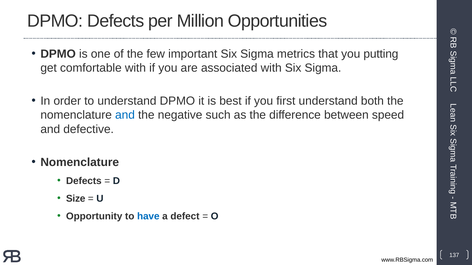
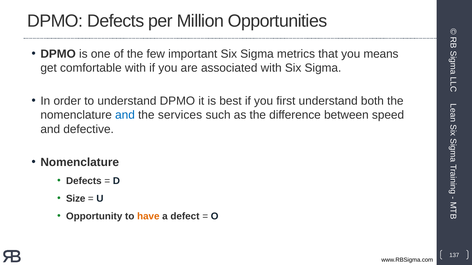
putting: putting -> means (381, 54)
negative: negative -> services (180, 115)
have colour: blue -> orange (148, 217)
